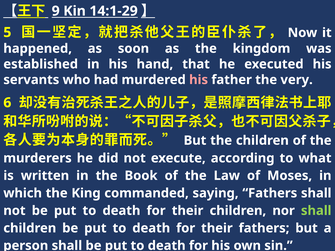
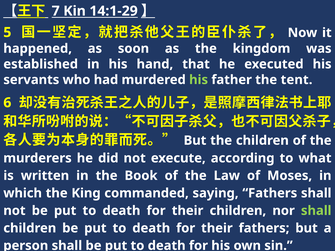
9: 9 -> 7 (56, 11)
his colour: pink -> light green (199, 80)
very: very -> tent (297, 80)
